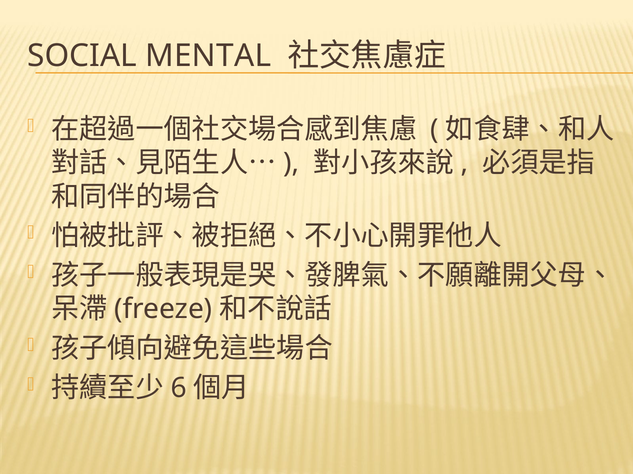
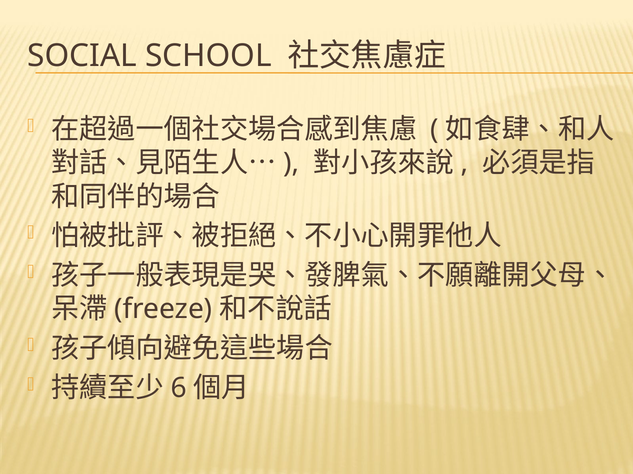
MENTAL: MENTAL -> SCHOOL (208, 56)
